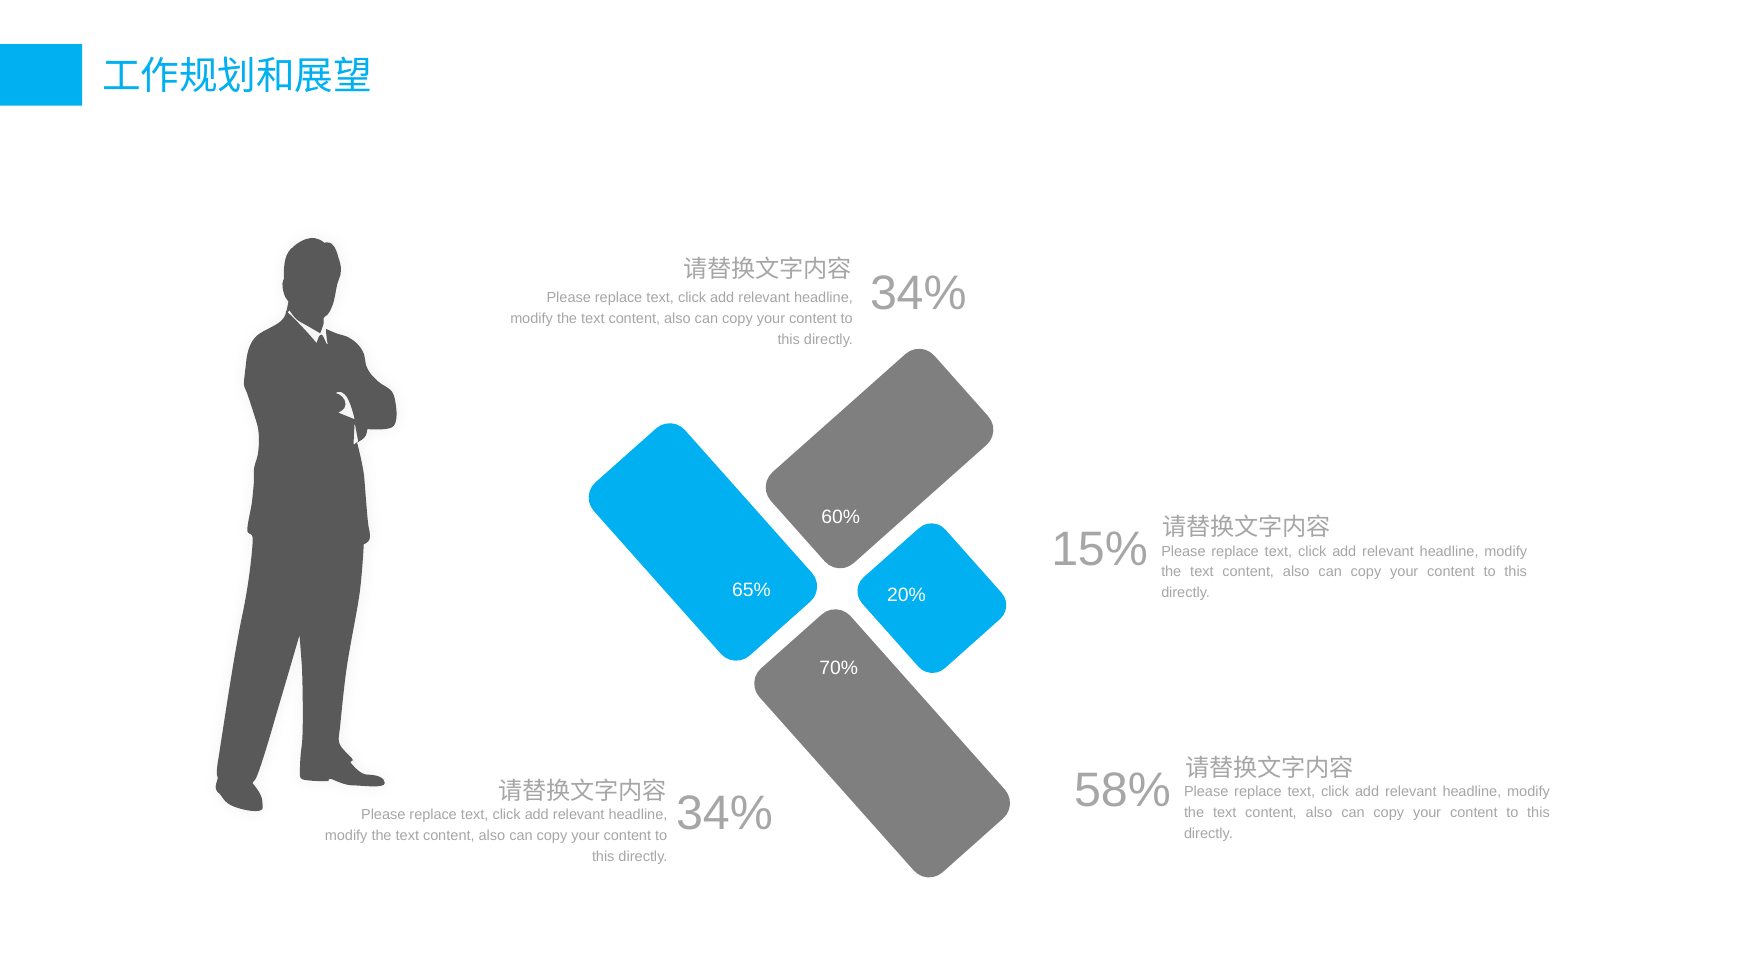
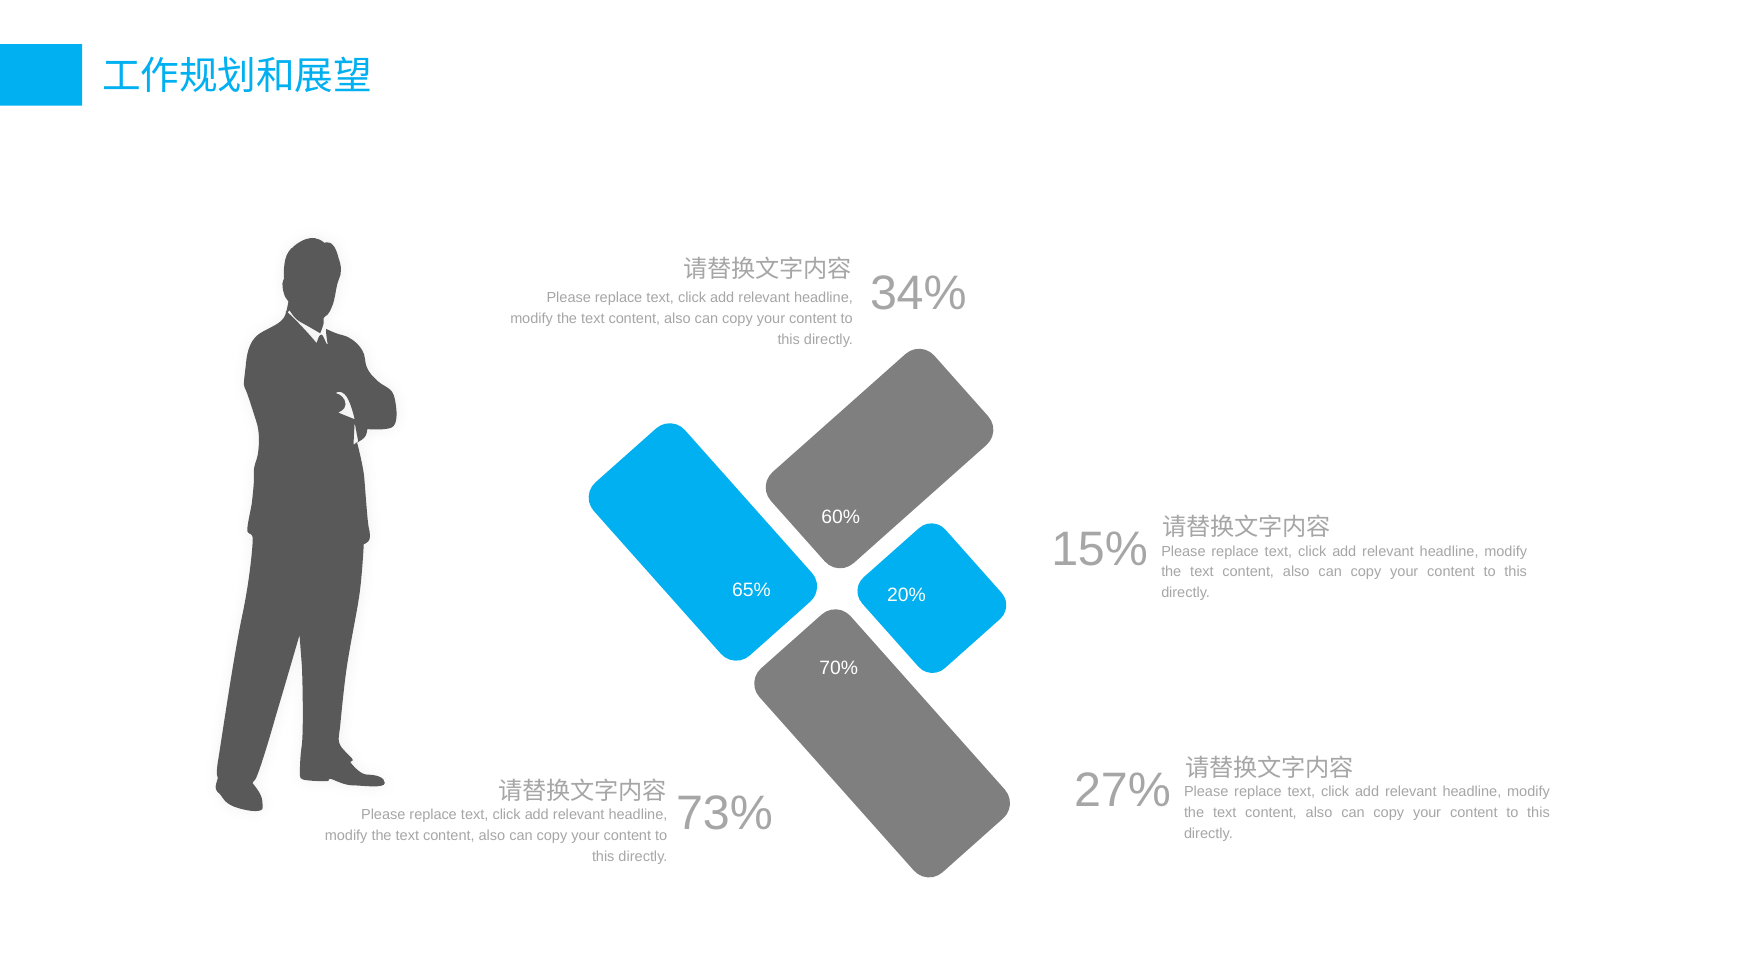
58%: 58% -> 27% (1122, 791)
34%: 34% -> 73% (724, 814)
